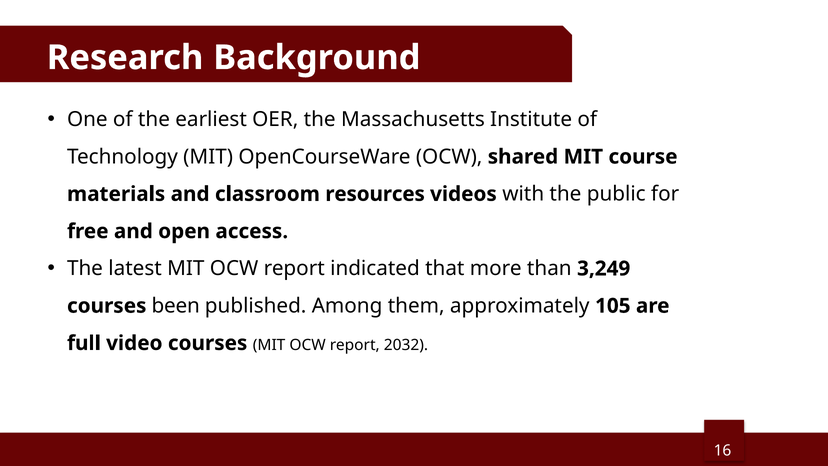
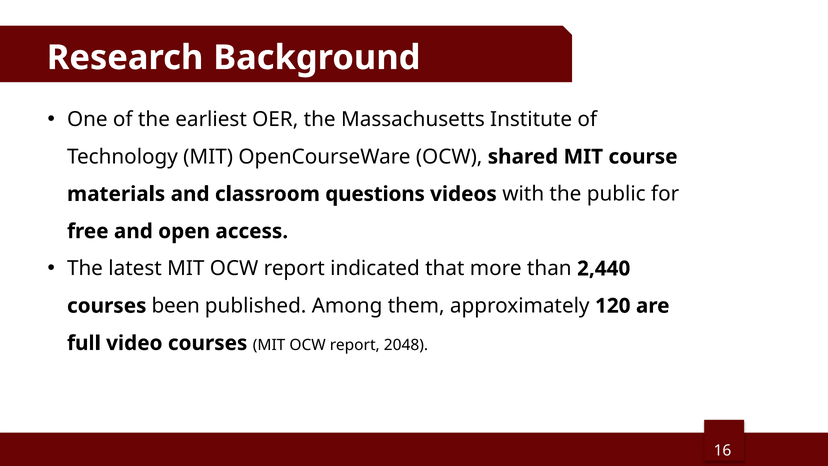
resources: resources -> questions (375, 194)
3,249: 3,249 -> 2,440 (604, 268)
105: 105 -> 120 (613, 306)
2032: 2032 -> 2048 (406, 345)
